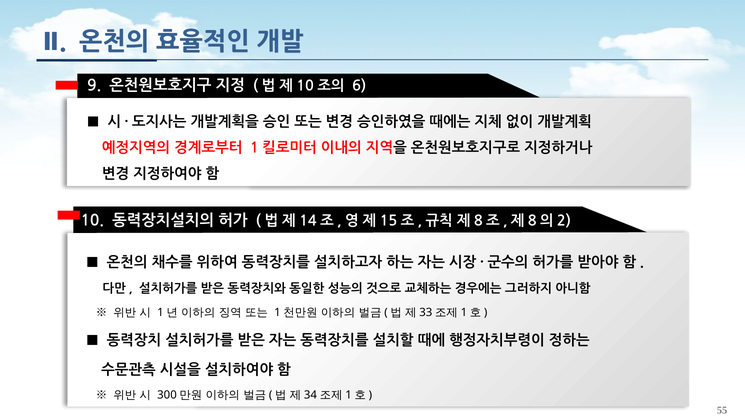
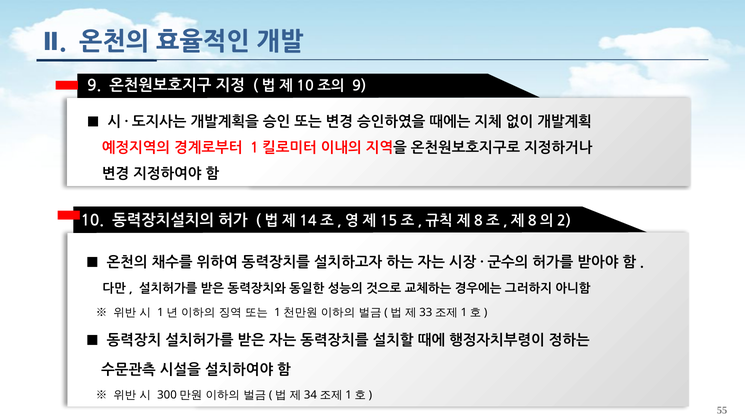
6: 6 -> 9 (359, 86)
